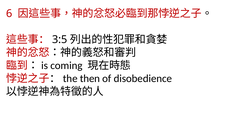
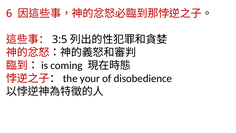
then: then -> your (90, 78)
